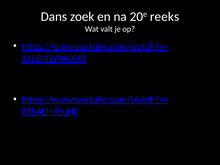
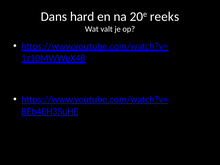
zoek: zoek -> hard (82, 17)
